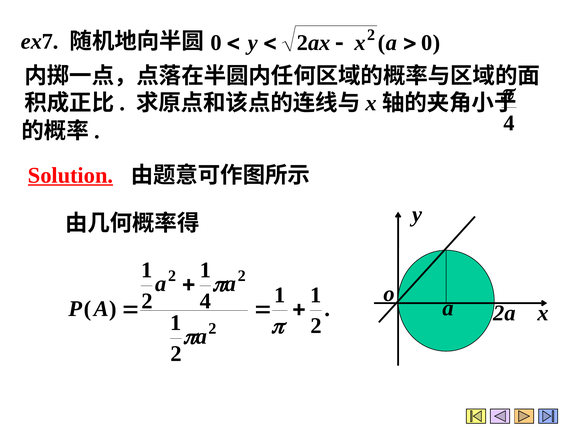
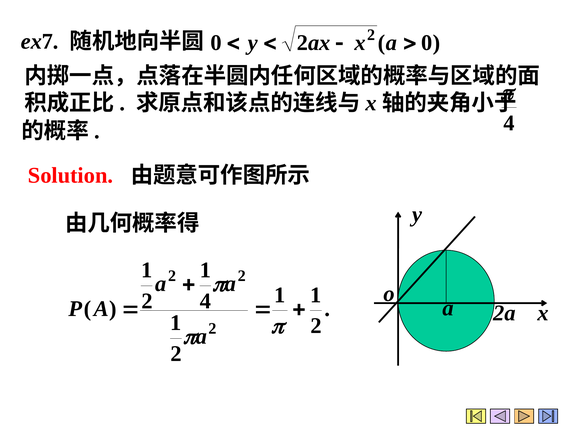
Solution underline: present -> none (71, 175)
